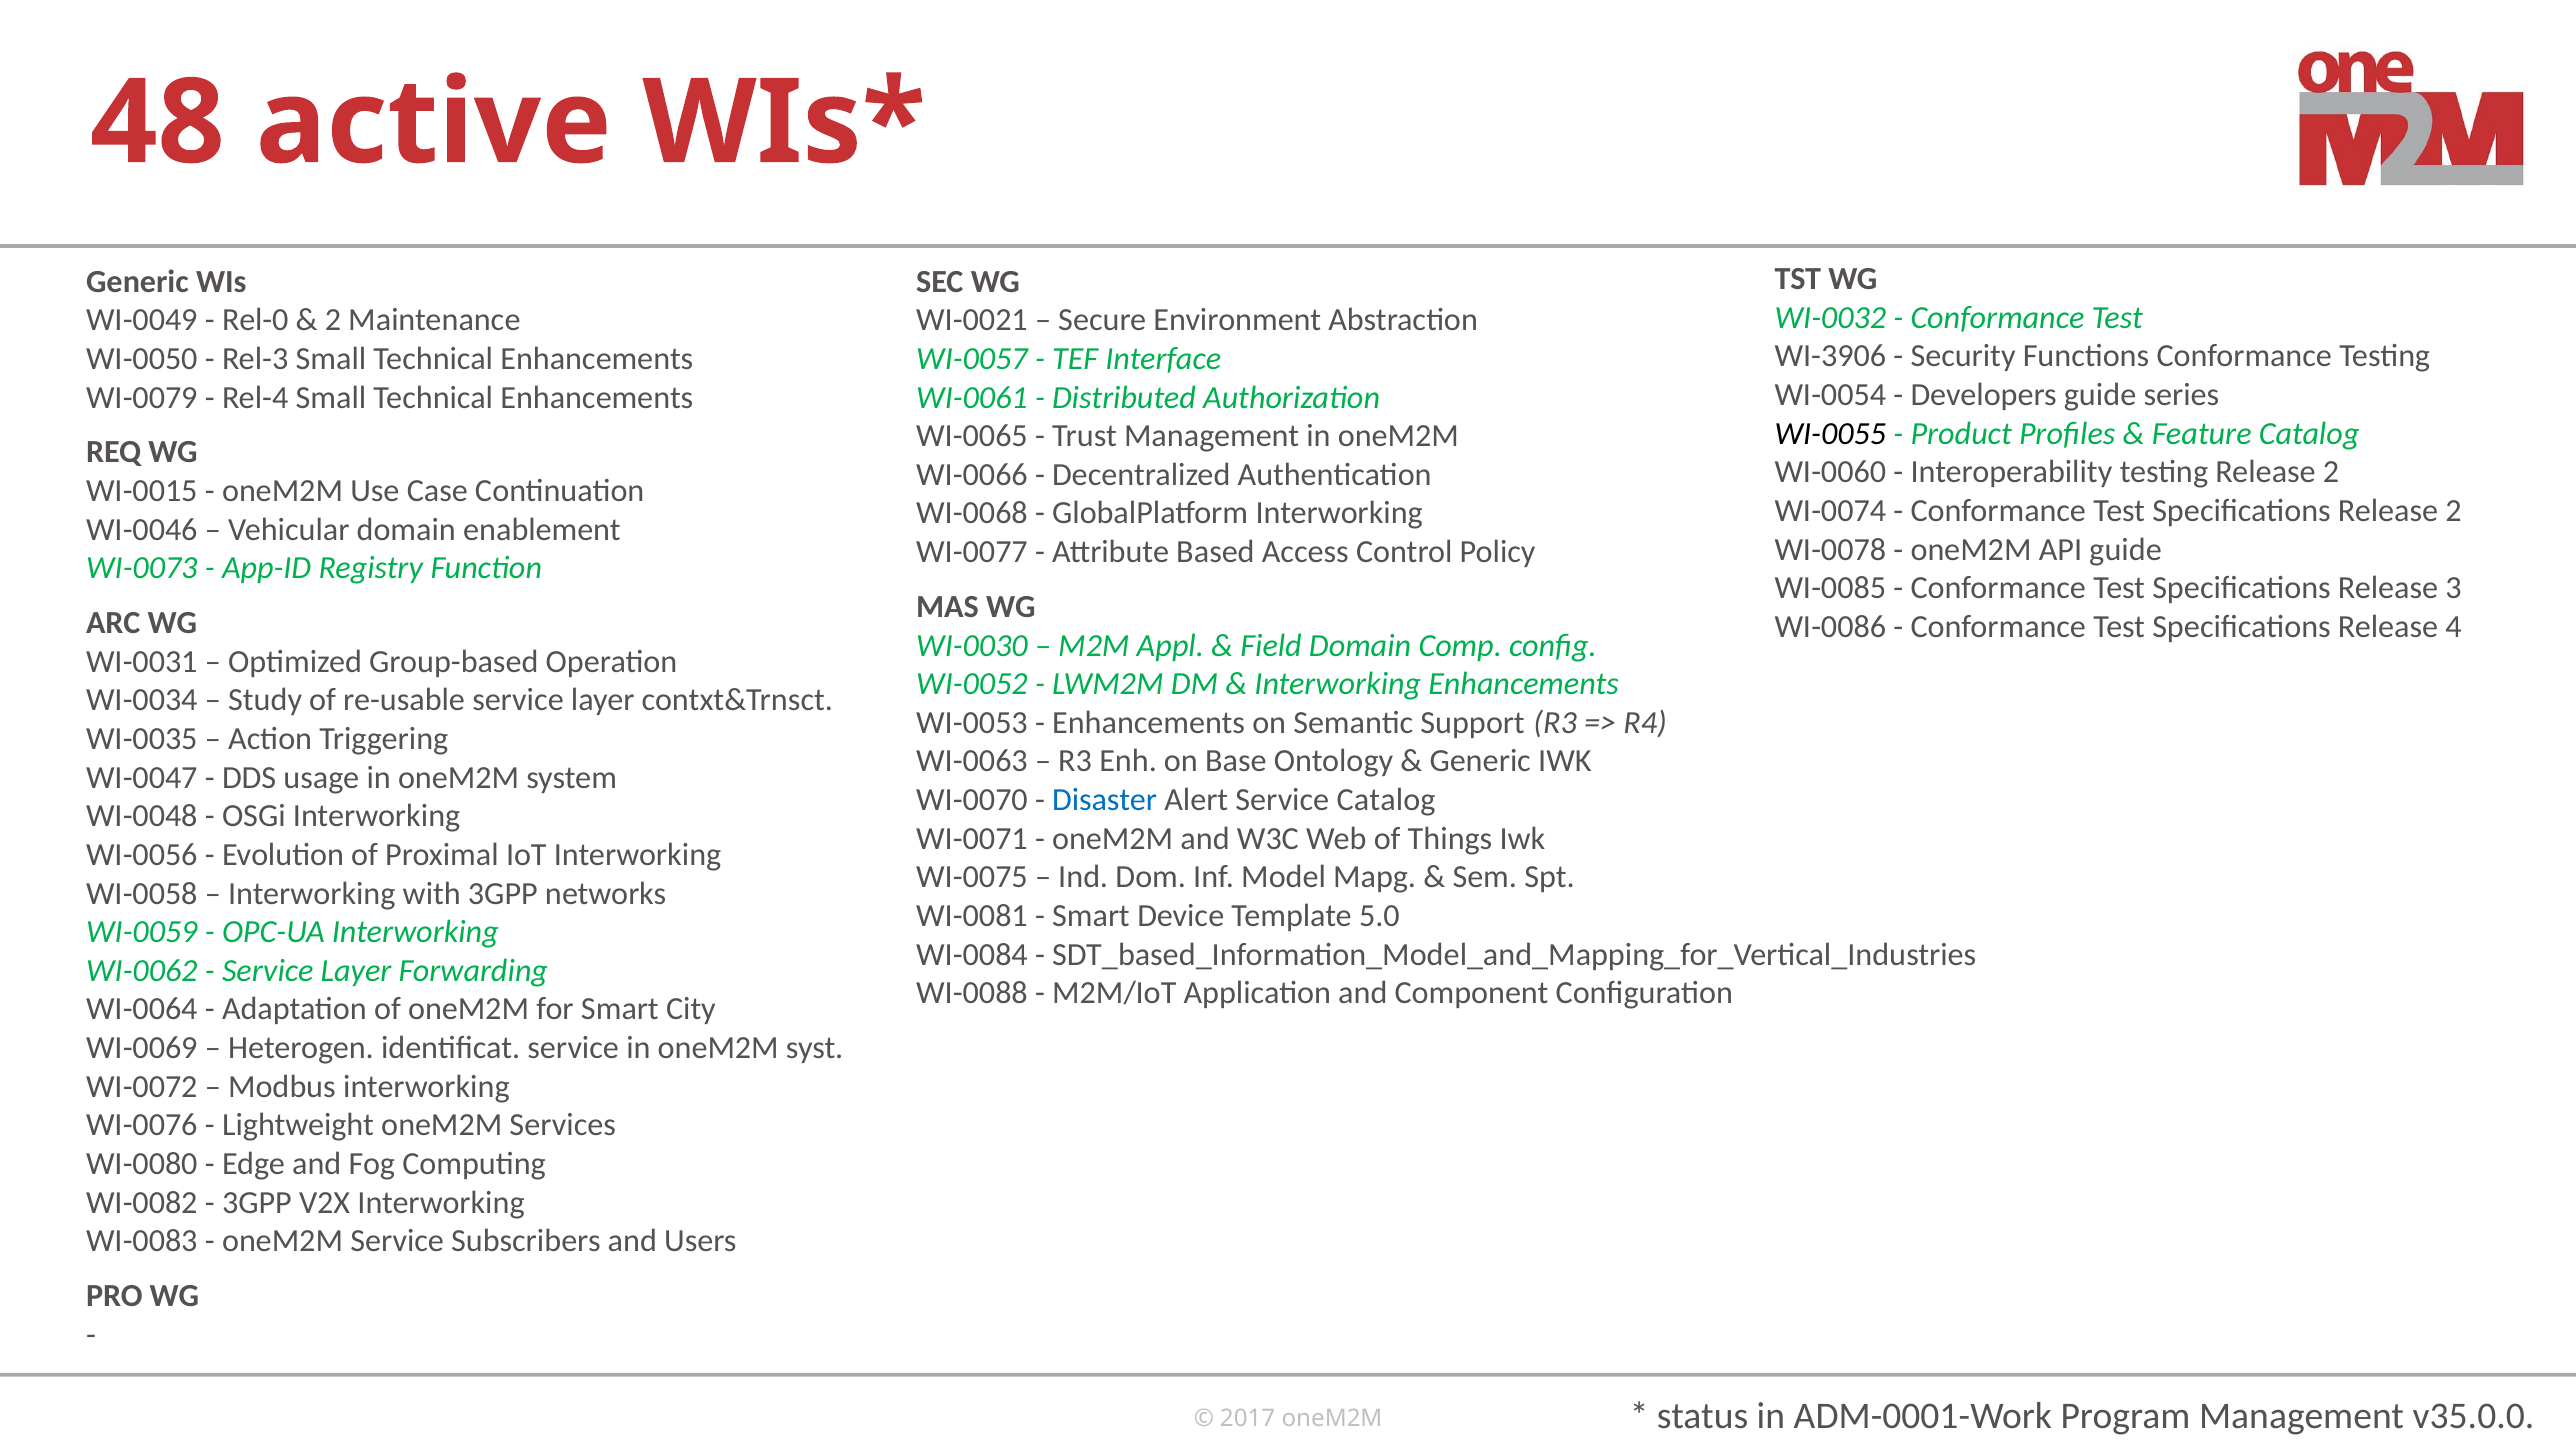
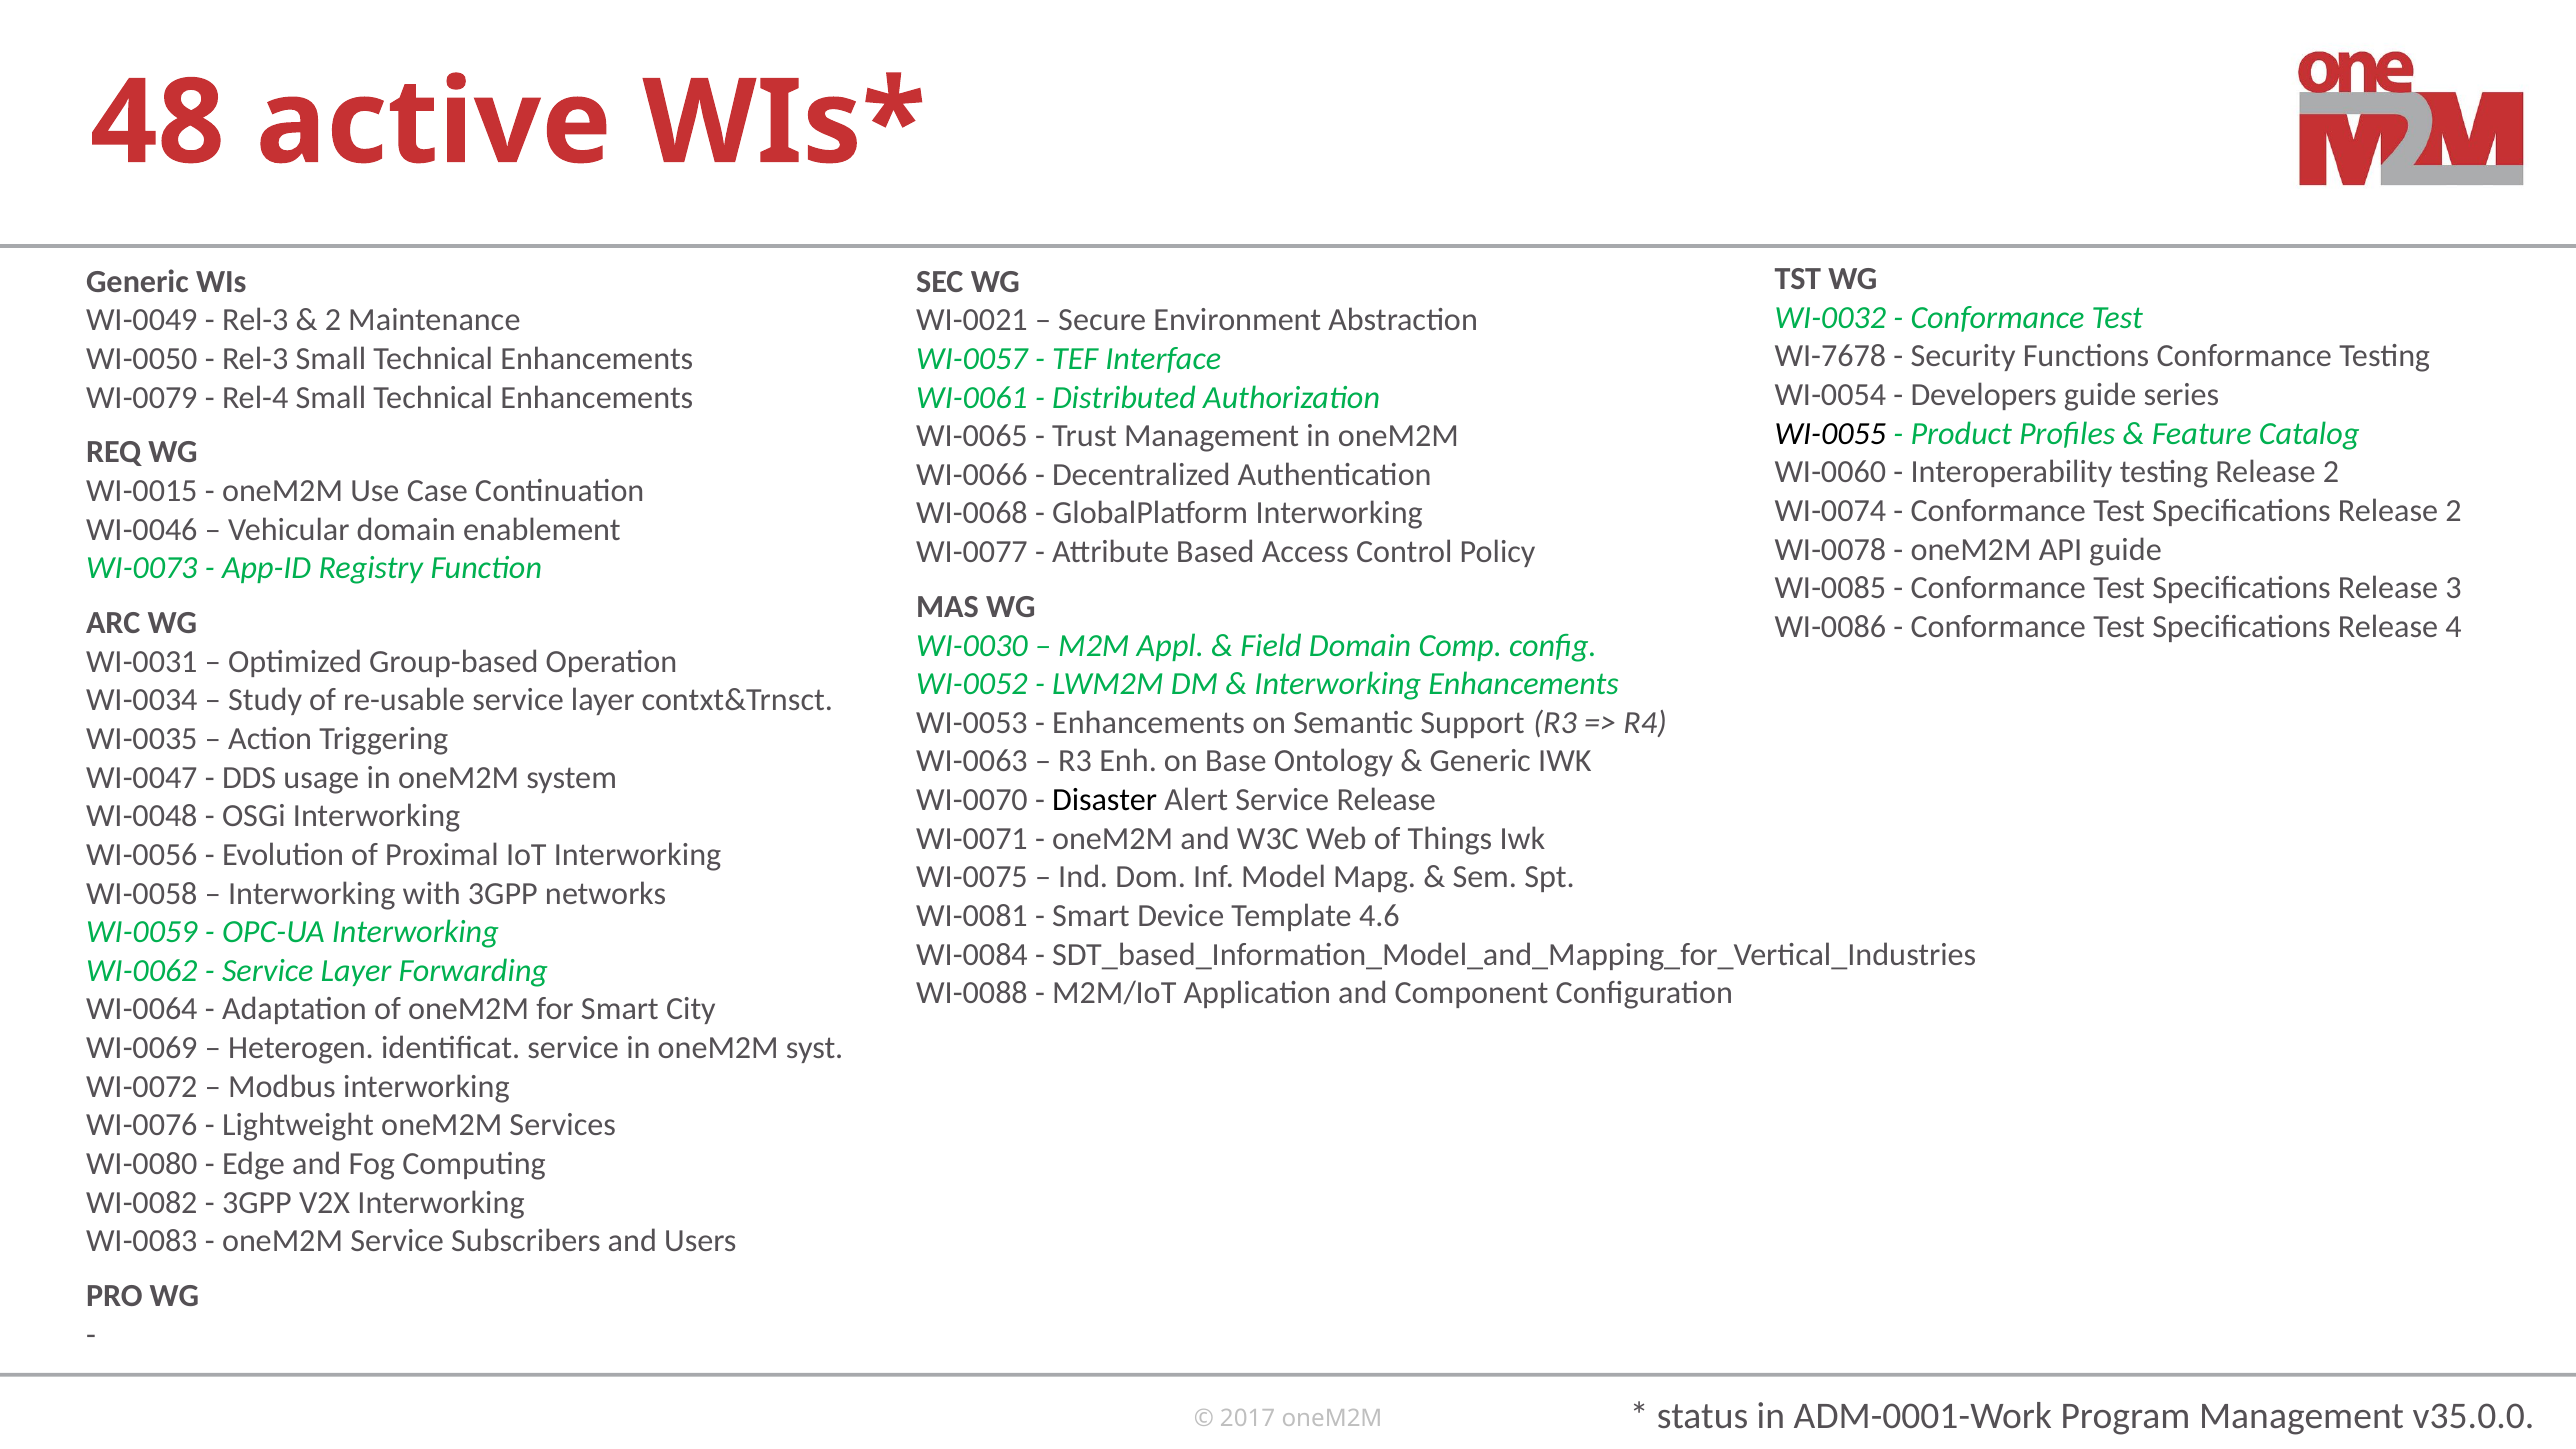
Rel-0: Rel-0 -> Rel-3 (255, 320)
WI-3906: WI-3906 -> WI-7678 (1830, 356)
Disaster colour: blue -> black (1105, 800)
Service Catalog: Catalog -> Release (1386, 800)
5.0: 5.0 -> 4.6 (1379, 916)
